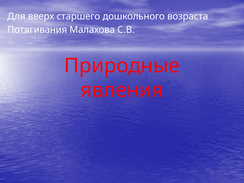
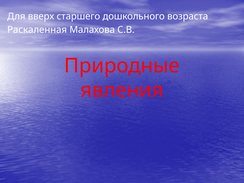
Потягивания: Потягивания -> Раскаленная (37, 30)
